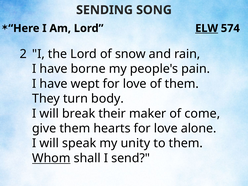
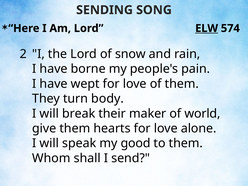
come: come -> world (202, 114)
unity: unity -> good (136, 143)
Whom underline: present -> none (51, 158)
